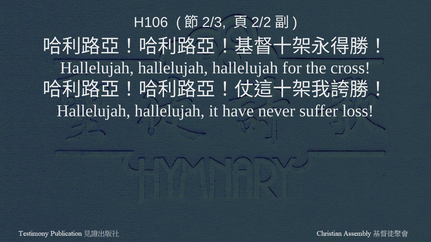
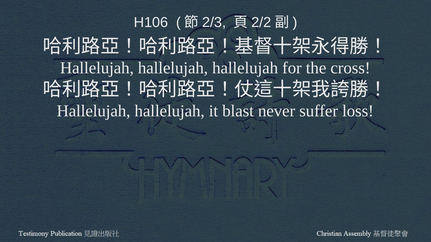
have: have -> blast (238, 111)
